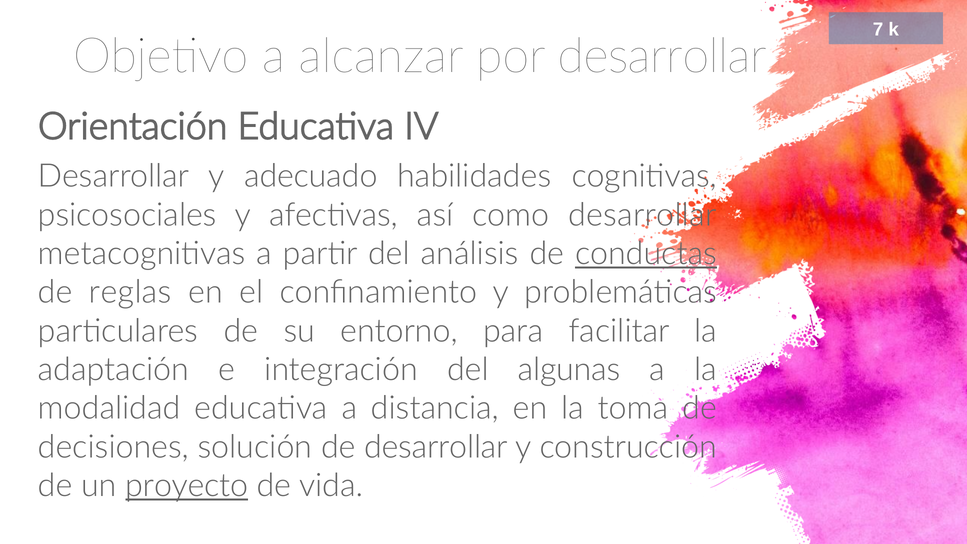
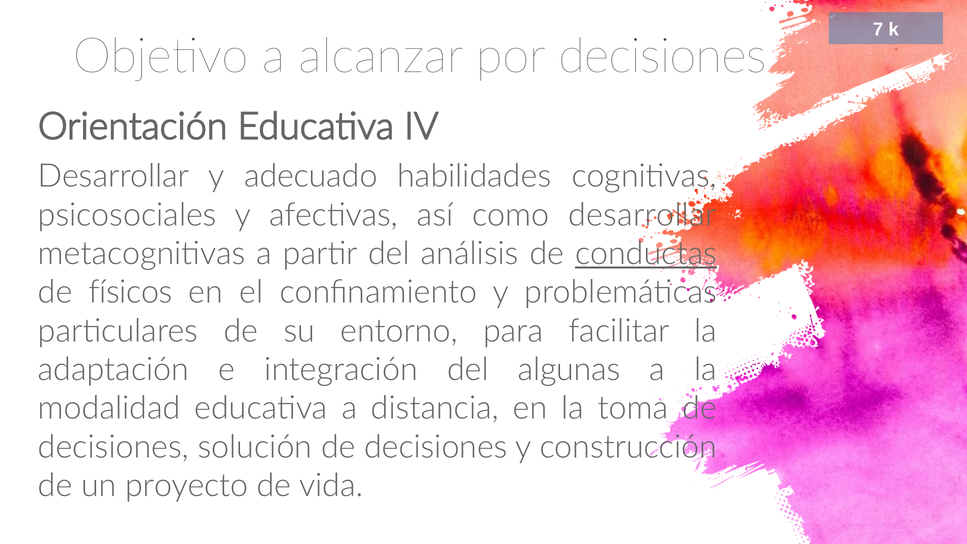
por desarrollar: desarrollar -> decisiones (662, 56)
reglas: reglas -> físicos (131, 292)
solución de desarrollar: desarrollar -> decisiones (436, 447)
proyecto underline: present -> none (187, 486)
